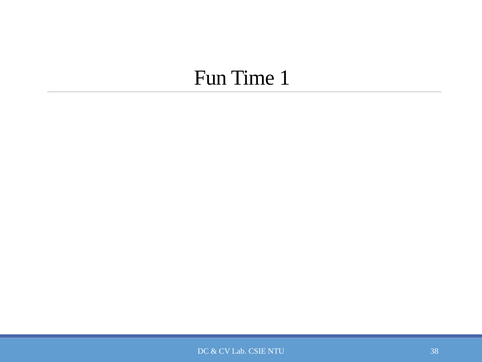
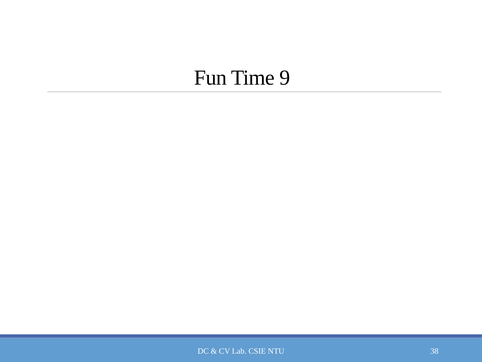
1: 1 -> 9 (285, 78)
